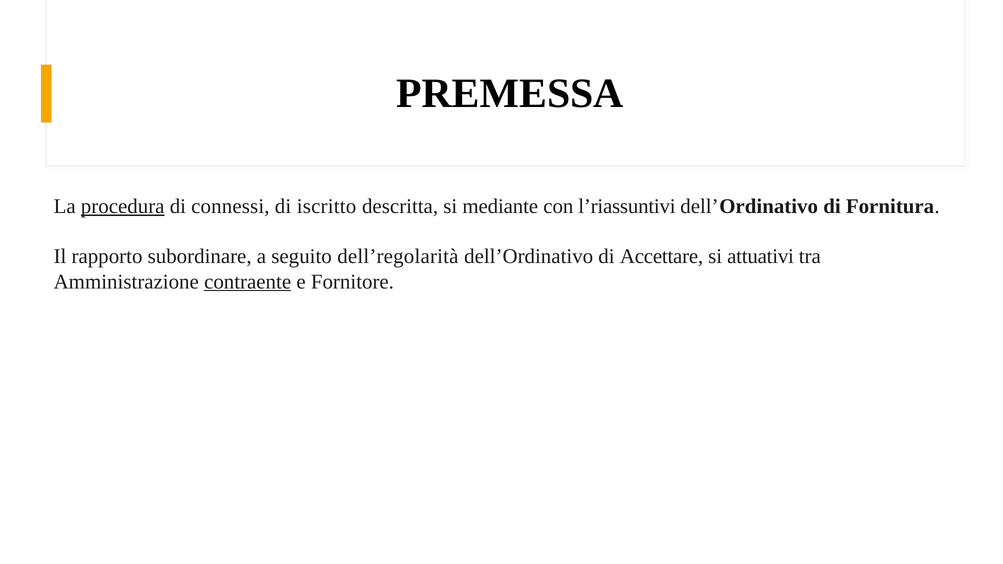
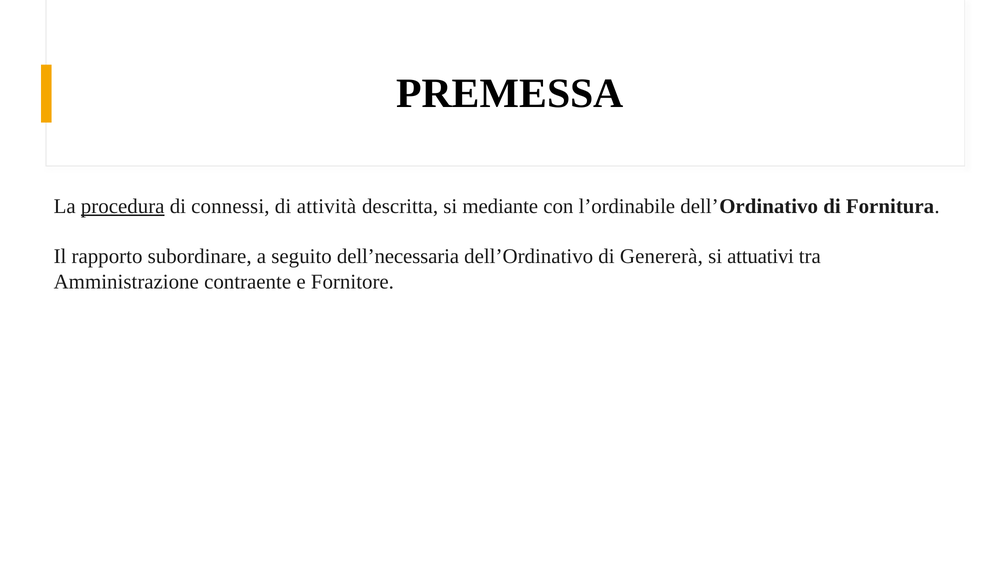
iscritto: iscritto -> attività (327, 206)
l’riassuntivi: l’riassuntivi -> l’ordinabile (627, 206)
dell’regolarità: dell’regolarità -> dell’necessaria (398, 257)
Accettare: Accettare -> Genererà (661, 257)
contraente underline: present -> none (248, 282)
